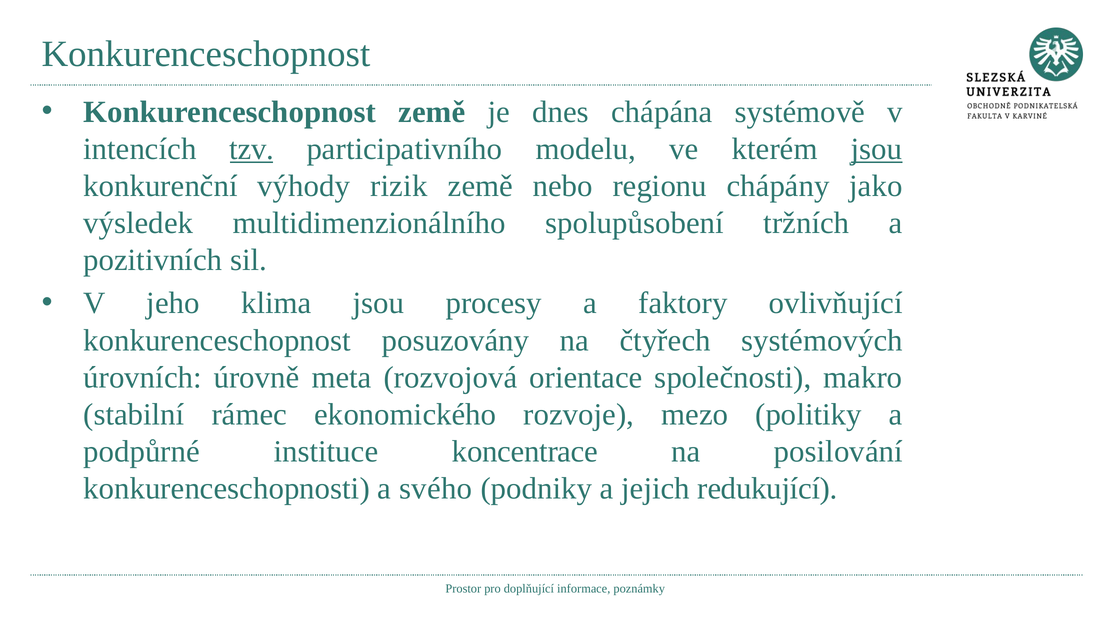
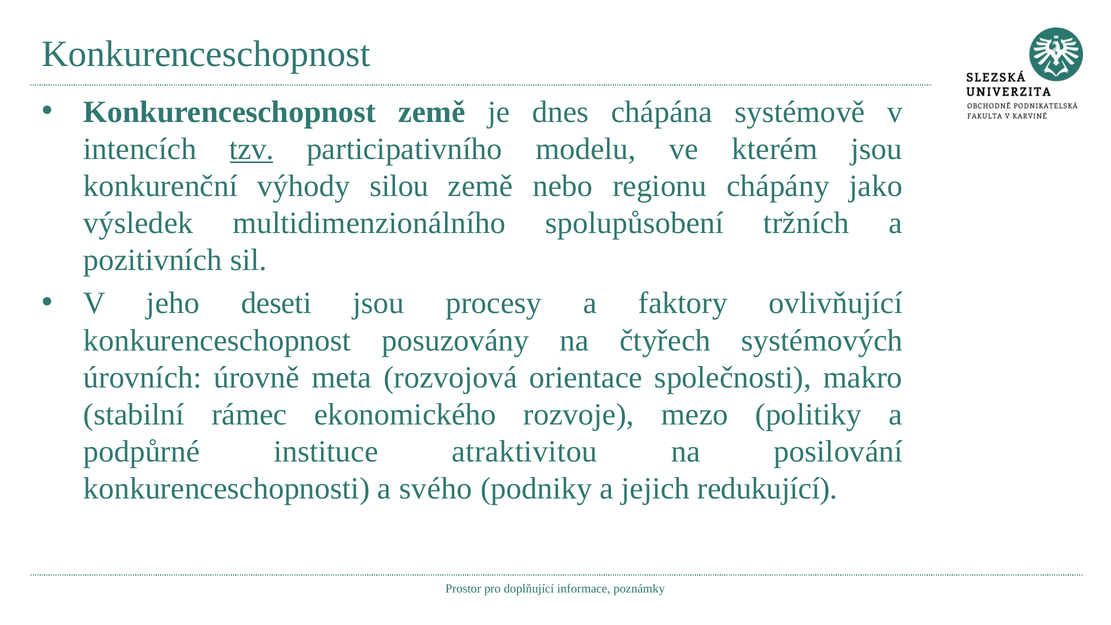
jsou underline: present -> none (877, 149)
rizik: rizik -> silou (399, 186)
klima: klima -> deseti (276, 303)
koncentrace: koncentrace -> atraktivitou (525, 451)
